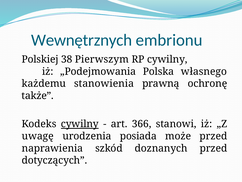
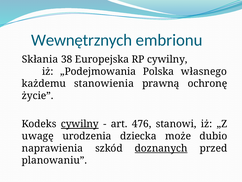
Polskiej: Polskiej -> Skłania (40, 59)
Pierwszym: Pierwszym -> Europejska (102, 59)
także: także -> życie (38, 95)
366: 366 -> 476 (142, 124)
posiada: posiada -> dziecka (138, 136)
może przed: przed -> dubio (213, 136)
doznanych underline: none -> present (161, 148)
dotyczących: dotyczących -> planowaniu (54, 160)
